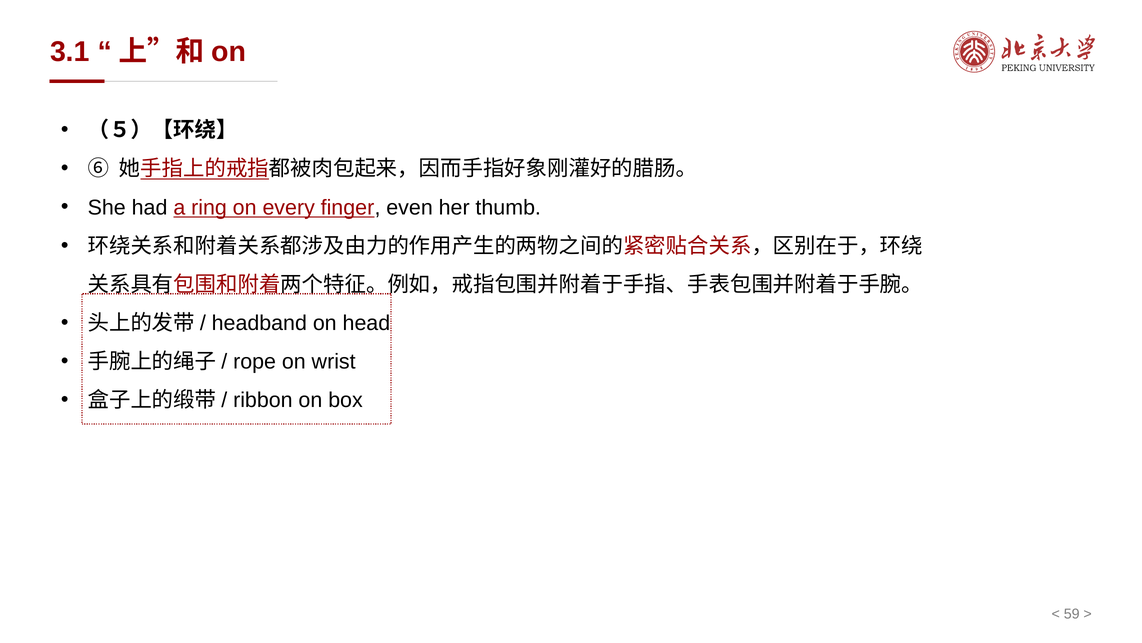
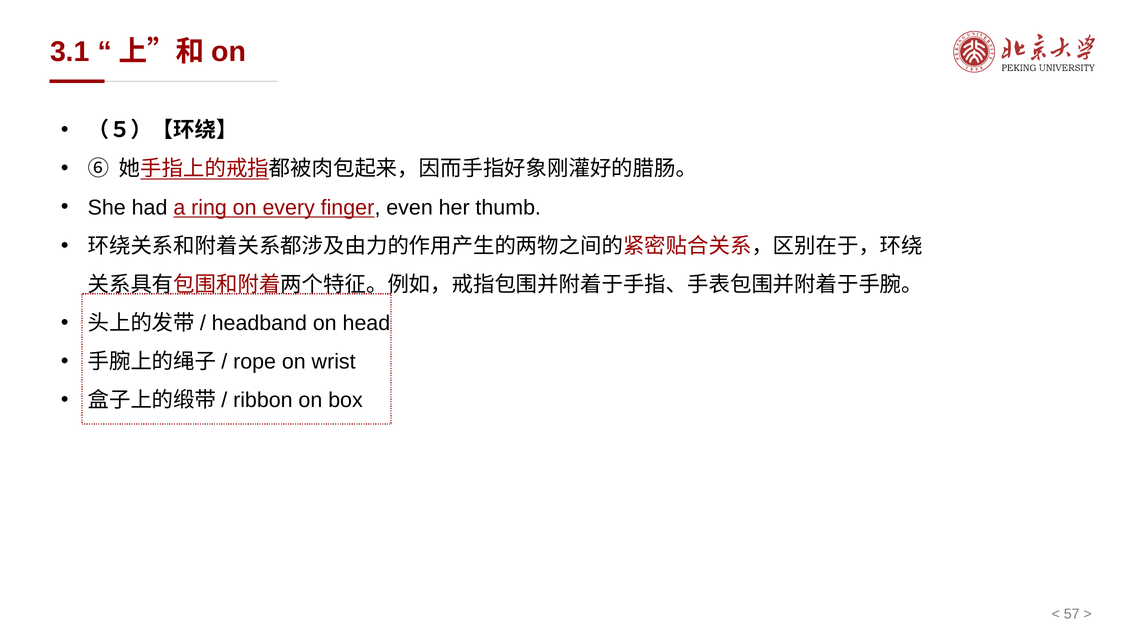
59: 59 -> 57 (1072, 614)
